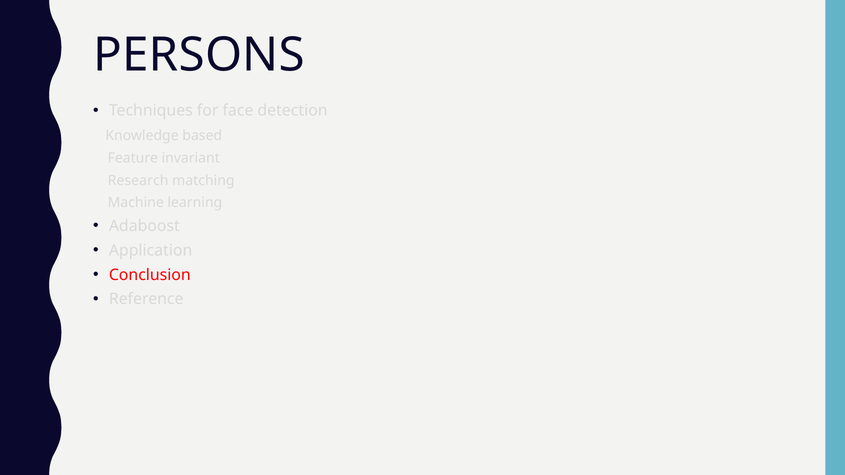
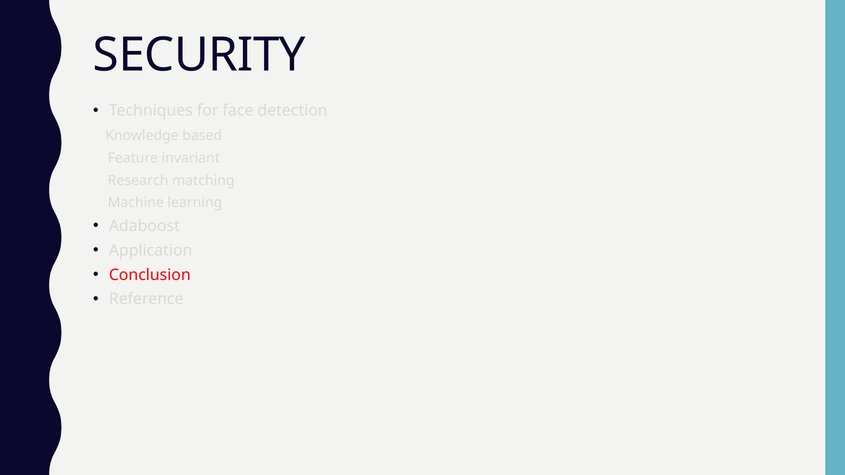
PERSONS: PERSONS -> SECURITY (199, 55)
